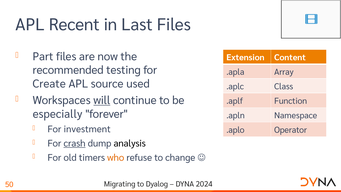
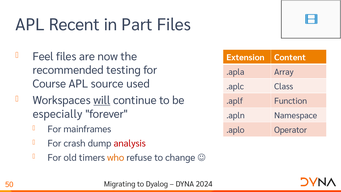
Last: Last -> Part (137, 25)
Part: Part -> Feel (43, 57)
Create: Create -> Course (49, 84)
investment: investment -> mainframes (87, 129)
crash underline: present -> none (75, 143)
analysis colour: black -> red (130, 143)
